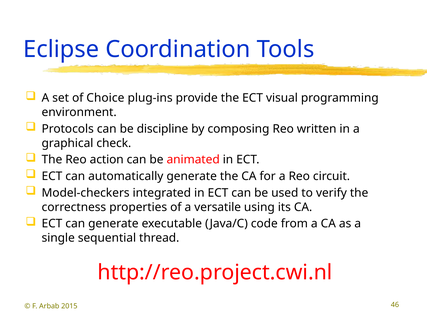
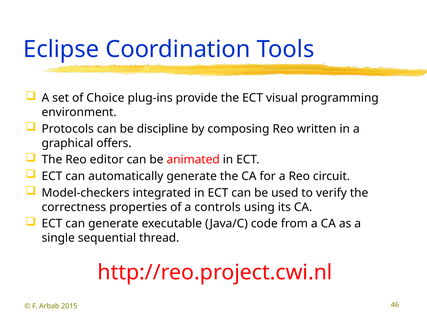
check: check -> offers (114, 143)
action: action -> editor (107, 160)
versatile: versatile -> controls (218, 207)
